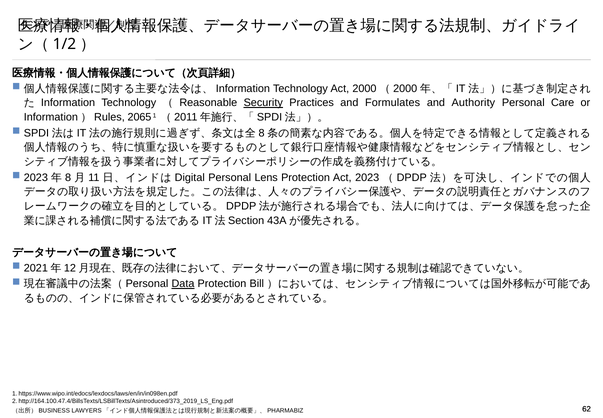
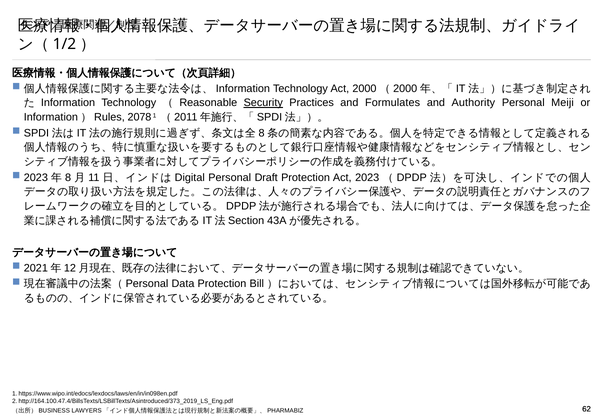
Care: Care -> Meiji (563, 103)
2065: 2065 -> 2078 (139, 117)
Lens: Lens -> Draft (266, 177)
Data underline: present -> none (183, 284)
